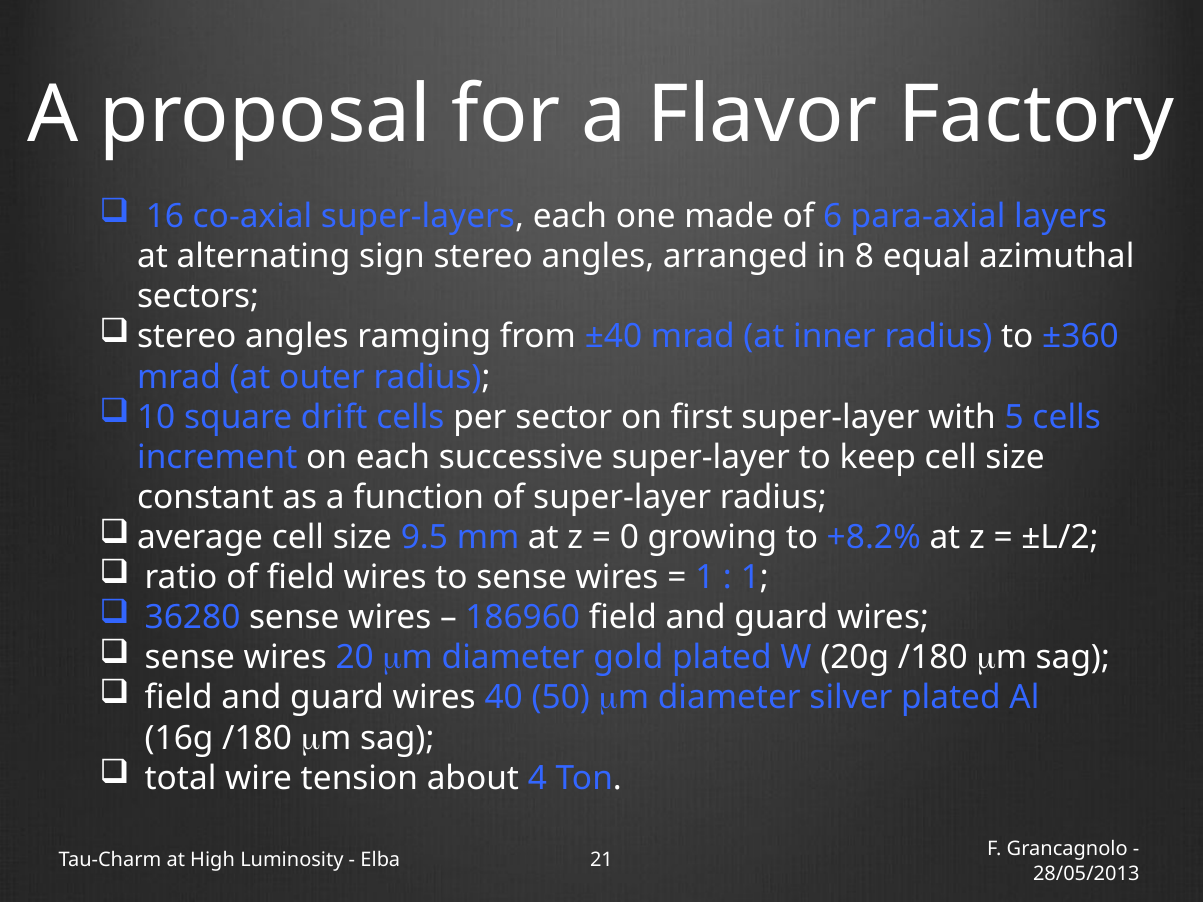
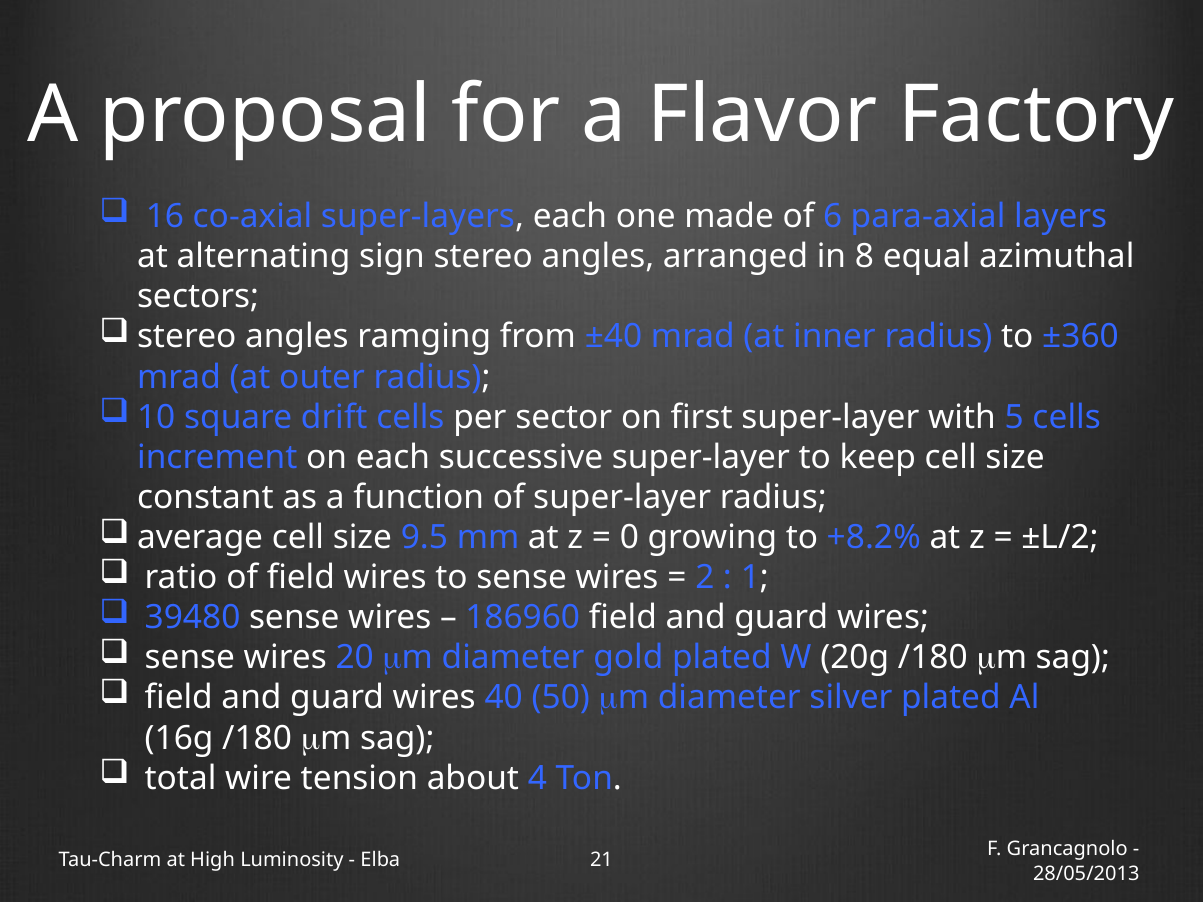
1: 1 -> 2 (705, 578)
36280: 36280 -> 39480 (193, 618)
